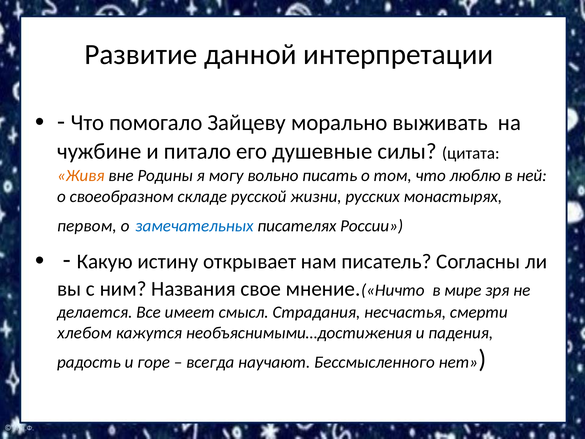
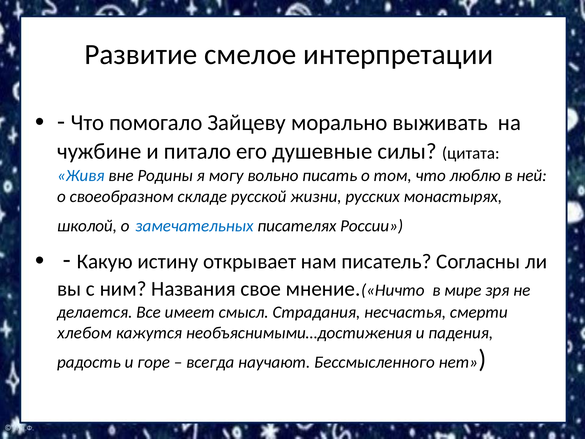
данной: данной -> смелое (250, 54)
Живя colour: orange -> blue (81, 176)
первом: первом -> школой (87, 226)
